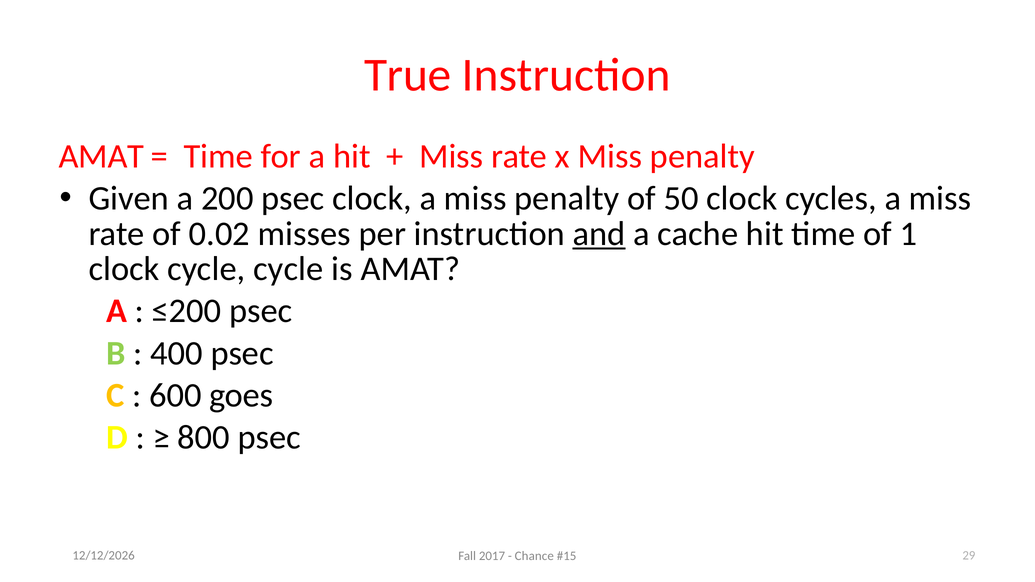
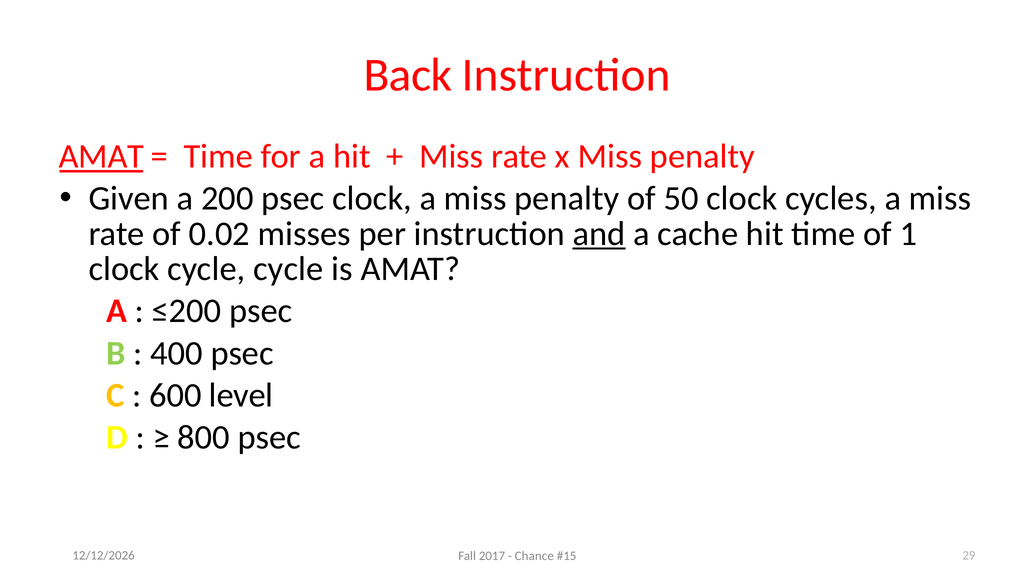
True: True -> Back (408, 75)
AMAT underline: none -> present (101, 156)
goes: goes -> level (241, 395)
